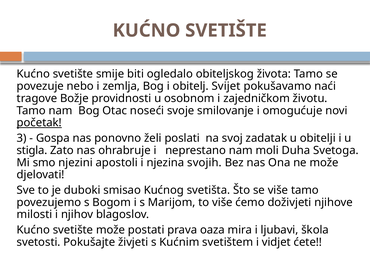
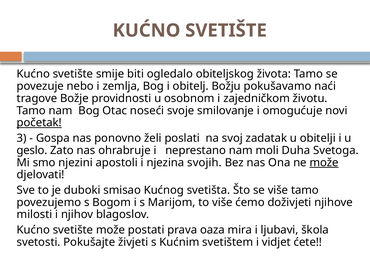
Svijet: Svijet -> Božju (226, 86)
stigla: stigla -> geslo (32, 151)
može underline: none -> present (324, 163)
